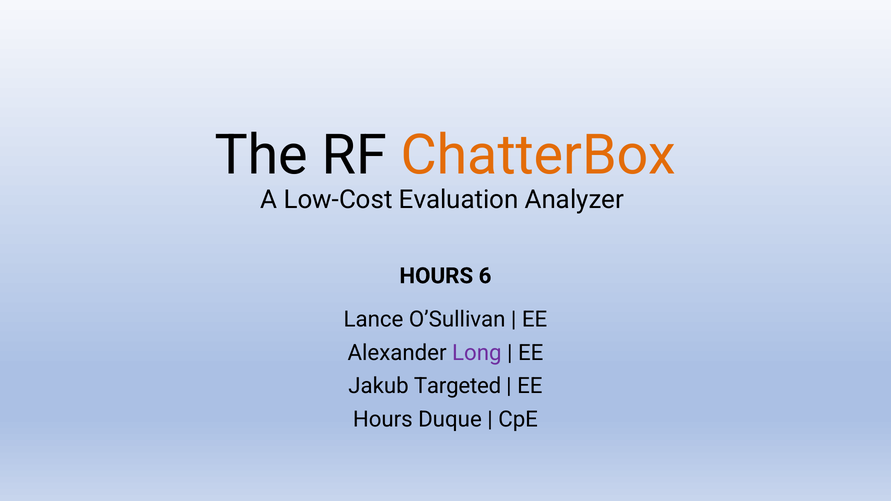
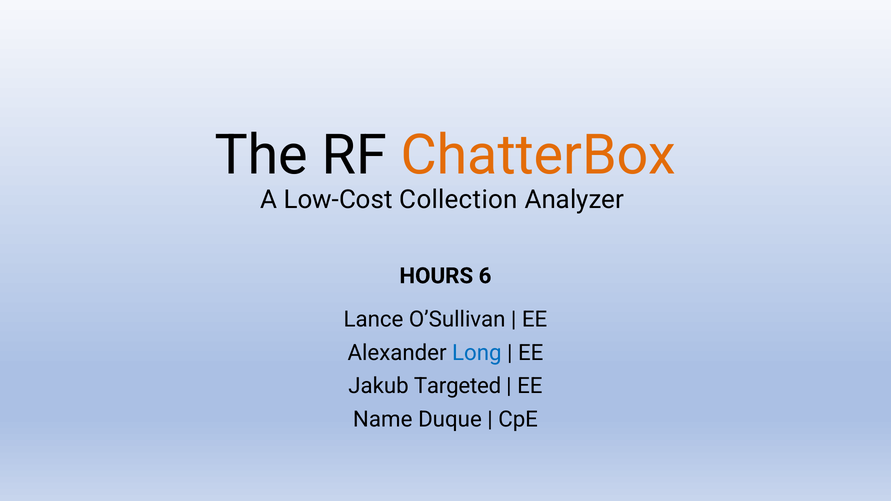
Evaluation: Evaluation -> Collection (459, 200)
Long colour: purple -> blue (477, 353)
Hours: Hours -> Name (383, 419)
